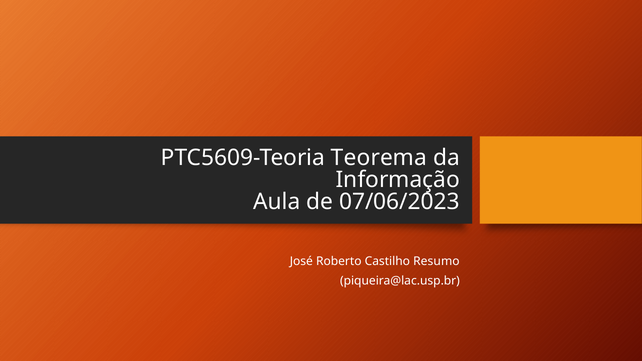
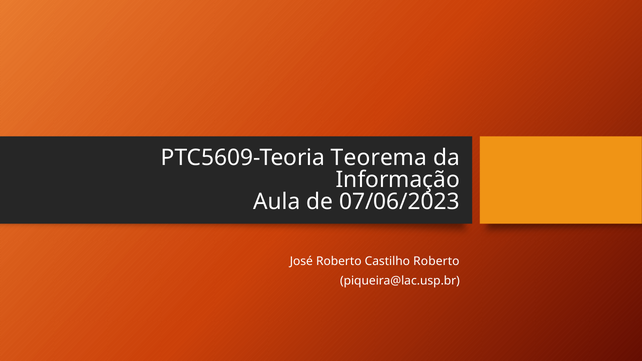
Castilho Resumo: Resumo -> Roberto (436, 261)
